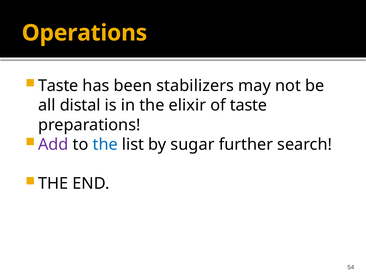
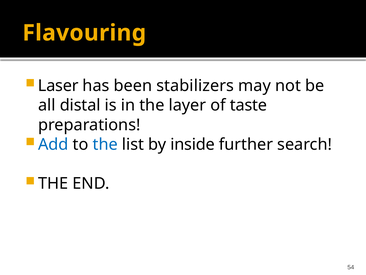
Operations: Operations -> Flavouring (84, 33)
Taste: Taste -> Laser (58, 86)
elixir: elixir -> layer (187, 105)
Add colour: purple -> blue (53, 144)
sugar: sugar -> inside (193, 144)
